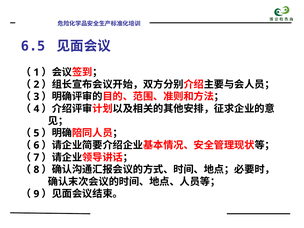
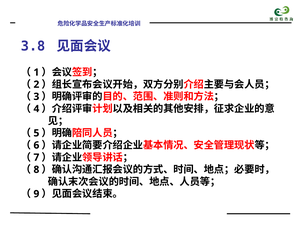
6.5: 6.5 -> 3.8 (33, 46)
